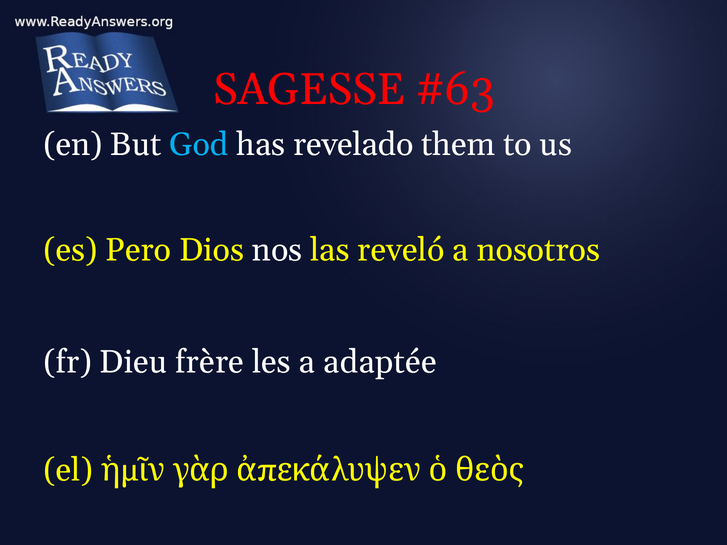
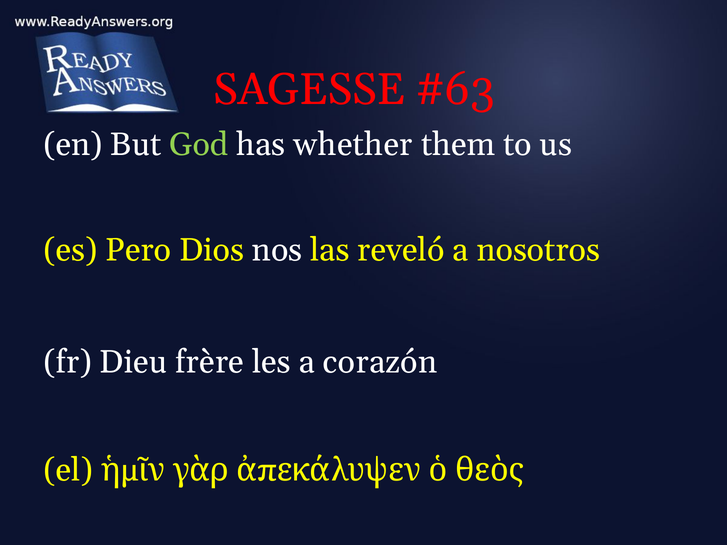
God colour: light blue -> light green (199, 145)
revelado: revelado -> whether (353, 145)
adaptée: adaptée -> corazón (380, 362)
